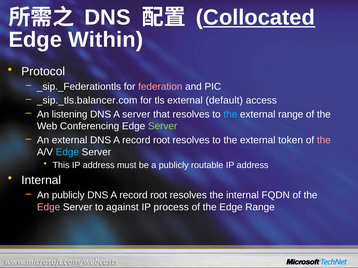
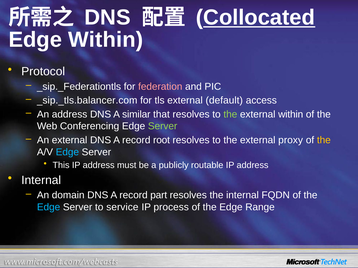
An listening: listening -> address (70, 115)
A server: server -> similar (136, 115)
the colour: light blue -> light green (230, 115)
external range: range -> within (291, 115)
token: token -> proxy (291, 140)
the colour: pink -> yellow (324, 140)
An publicly: publicly -> domain (68, 195)
root: root -> part (159, 195)
Edge colour: pink -> light blue (49, 207)
against: against -> service (122, 207)
